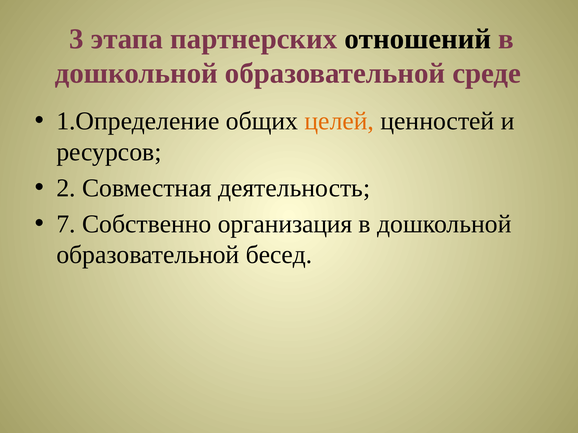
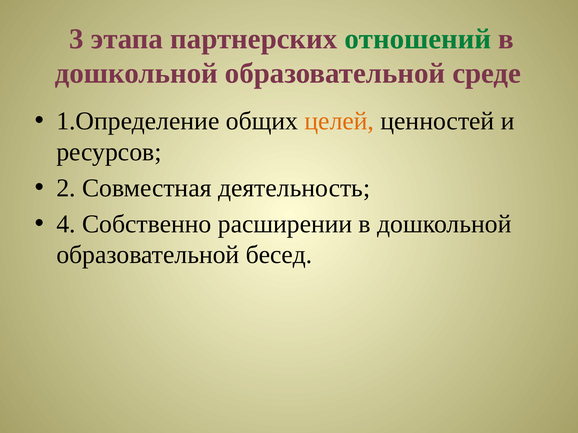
отношений colour: black -> green (418, 39)
7: 7 -> 4 (66, 224)
организация: организация -> расширении (285, 224)
